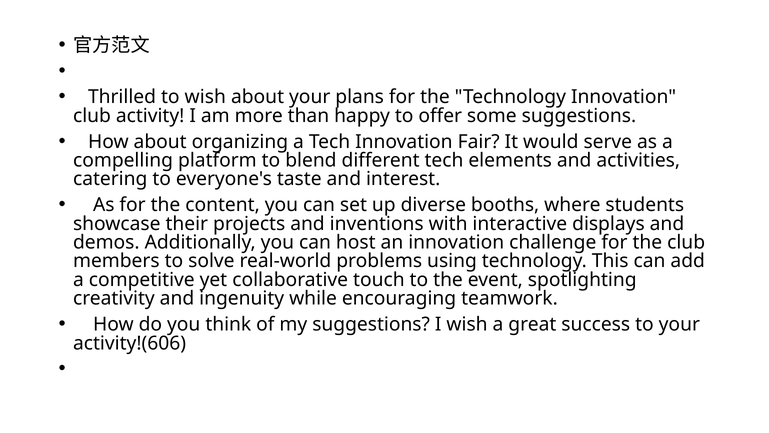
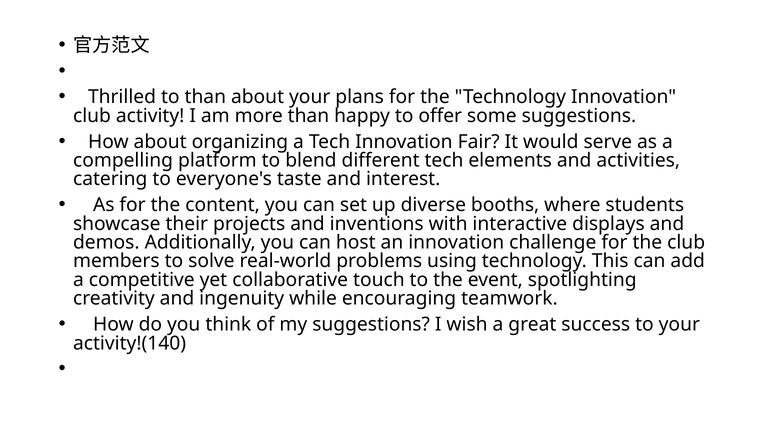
to wish: wish -> than (205, 97)
activity!(606: activity!(606 -> activity!(140 (130, 343)
